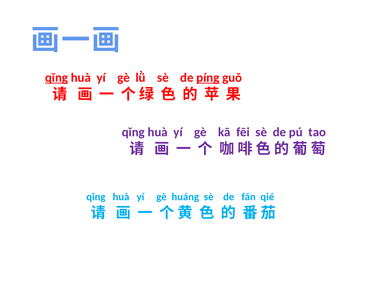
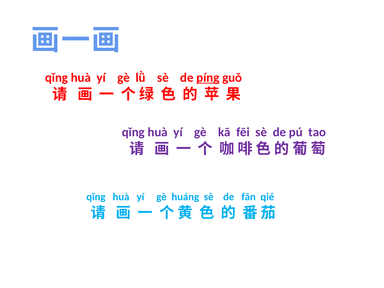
qǐng underline: present -> none (57, 78)
